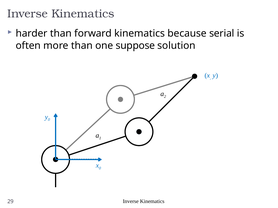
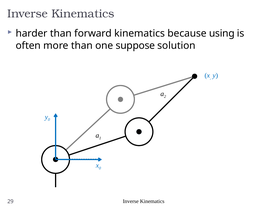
serial: serial -> using (222, 34)
